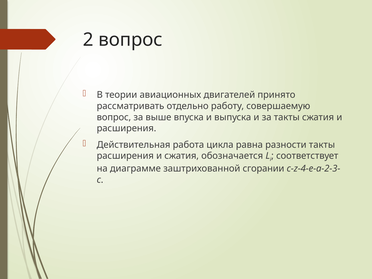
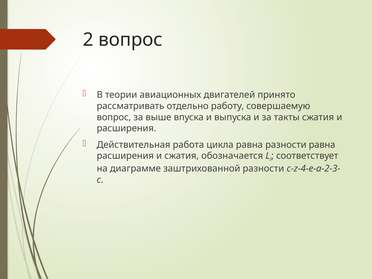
разности такты: такты -> равна (322, 145)
заштрихованной сгорании: сгорании -> разности (263, 169)
